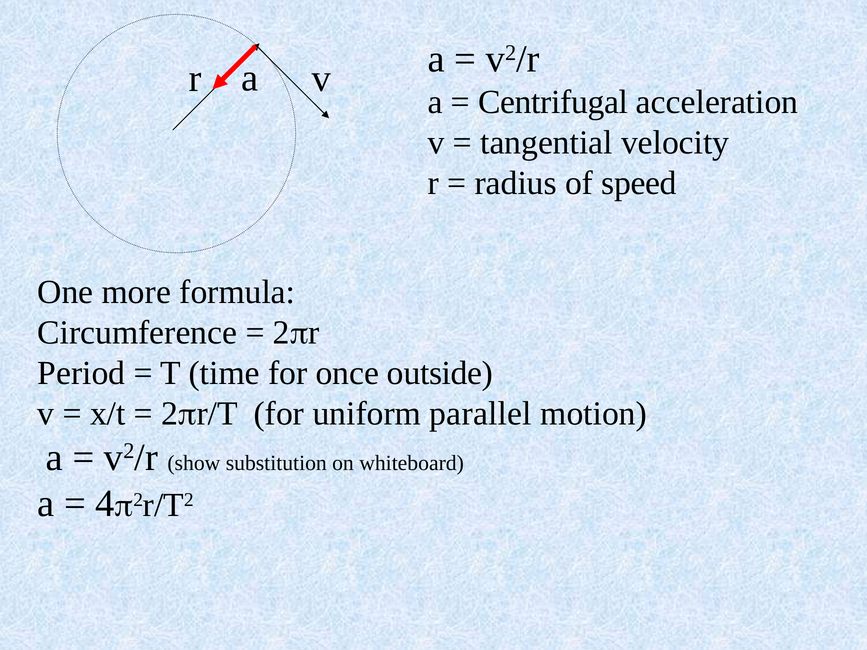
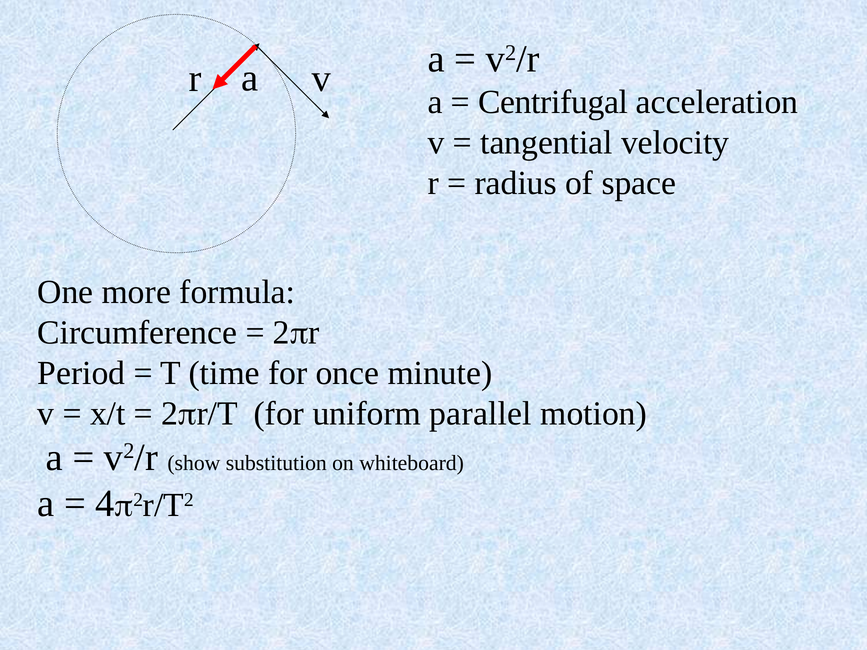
speed: speed -> space (639, 183)
outside: outside -> minute (440, 373)
